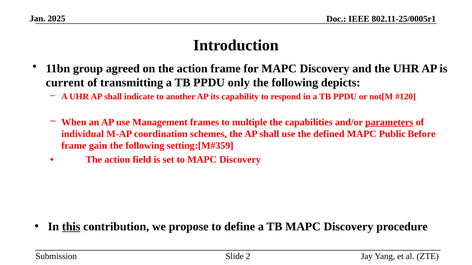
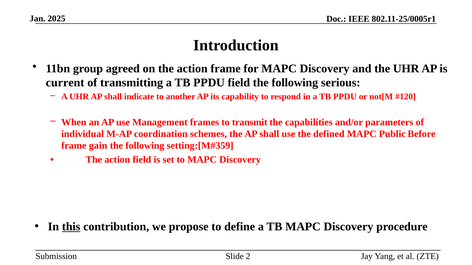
PPDU only: only -> field (239, 83)
depicts: depicts -> serious (341, 83)
multiple: multiple -> transmit (250, 122)
parameters underline: present -> none (389, 122)
